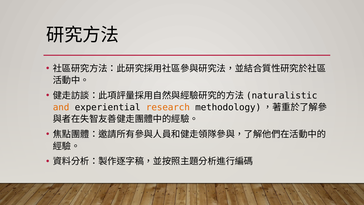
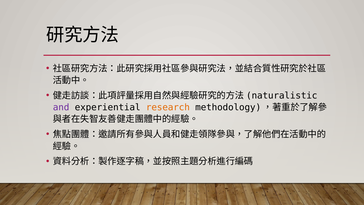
and colour: orange -> purple (61, 107)
